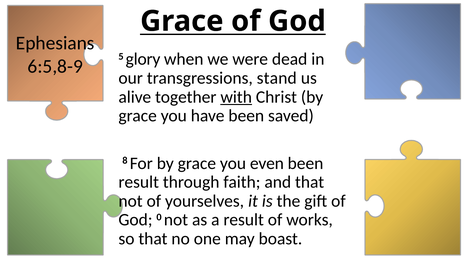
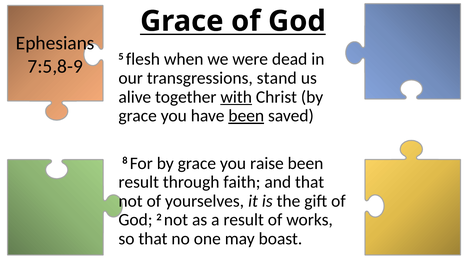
glory: glory -> flesh (143, 59)
6:5,8-9: 6:5,8-9 -> 7:5,8-9 (55, 66)
been underline: none -> present (246, 116)
even: even -> raise (267, 163)
0: 0 -> 2 (159, 217)
